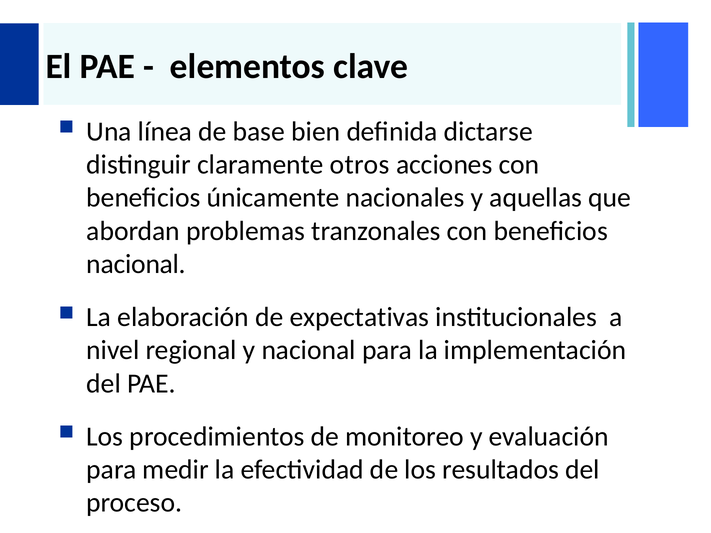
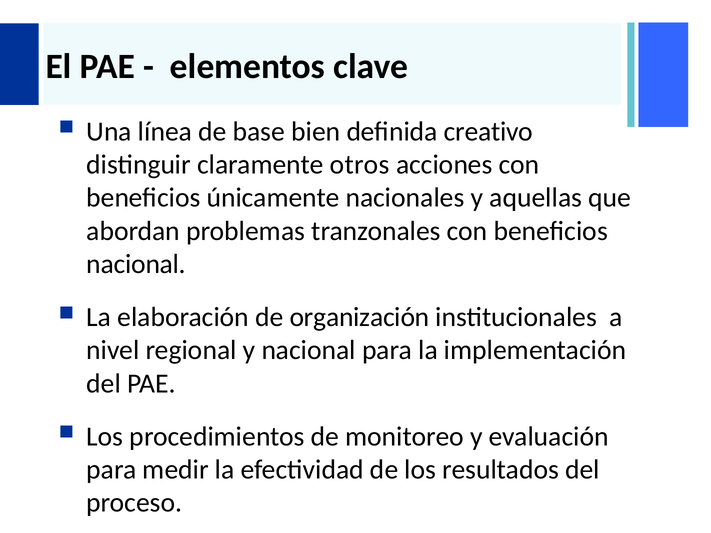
dictarse: dictarse -> creativo (488, 132)
expectativas: expectativas -> organización (360, 317)
